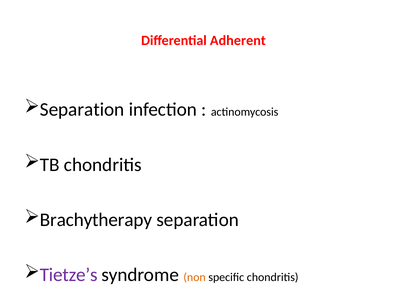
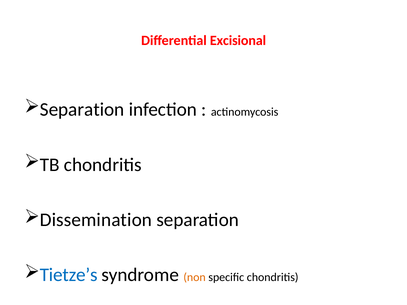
Adherent: Adherent -> Excisional (238, 41)
Brachytherapy: Brachytherapy -> Dissemination (96, 220)
Tietze’s colour: purple -> blue (69, 275)
